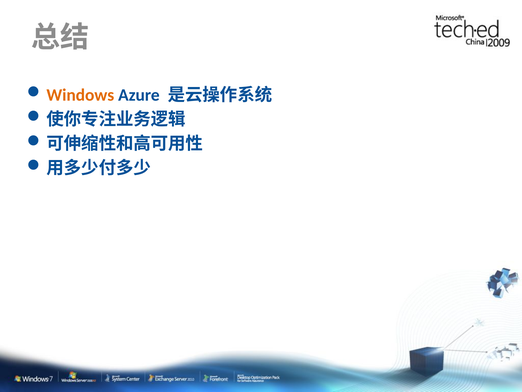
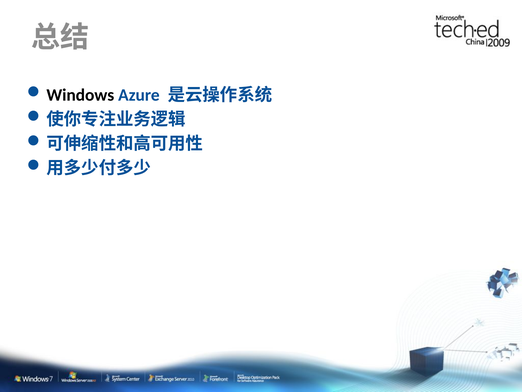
Windows colour: orange -> black (80, 95)
